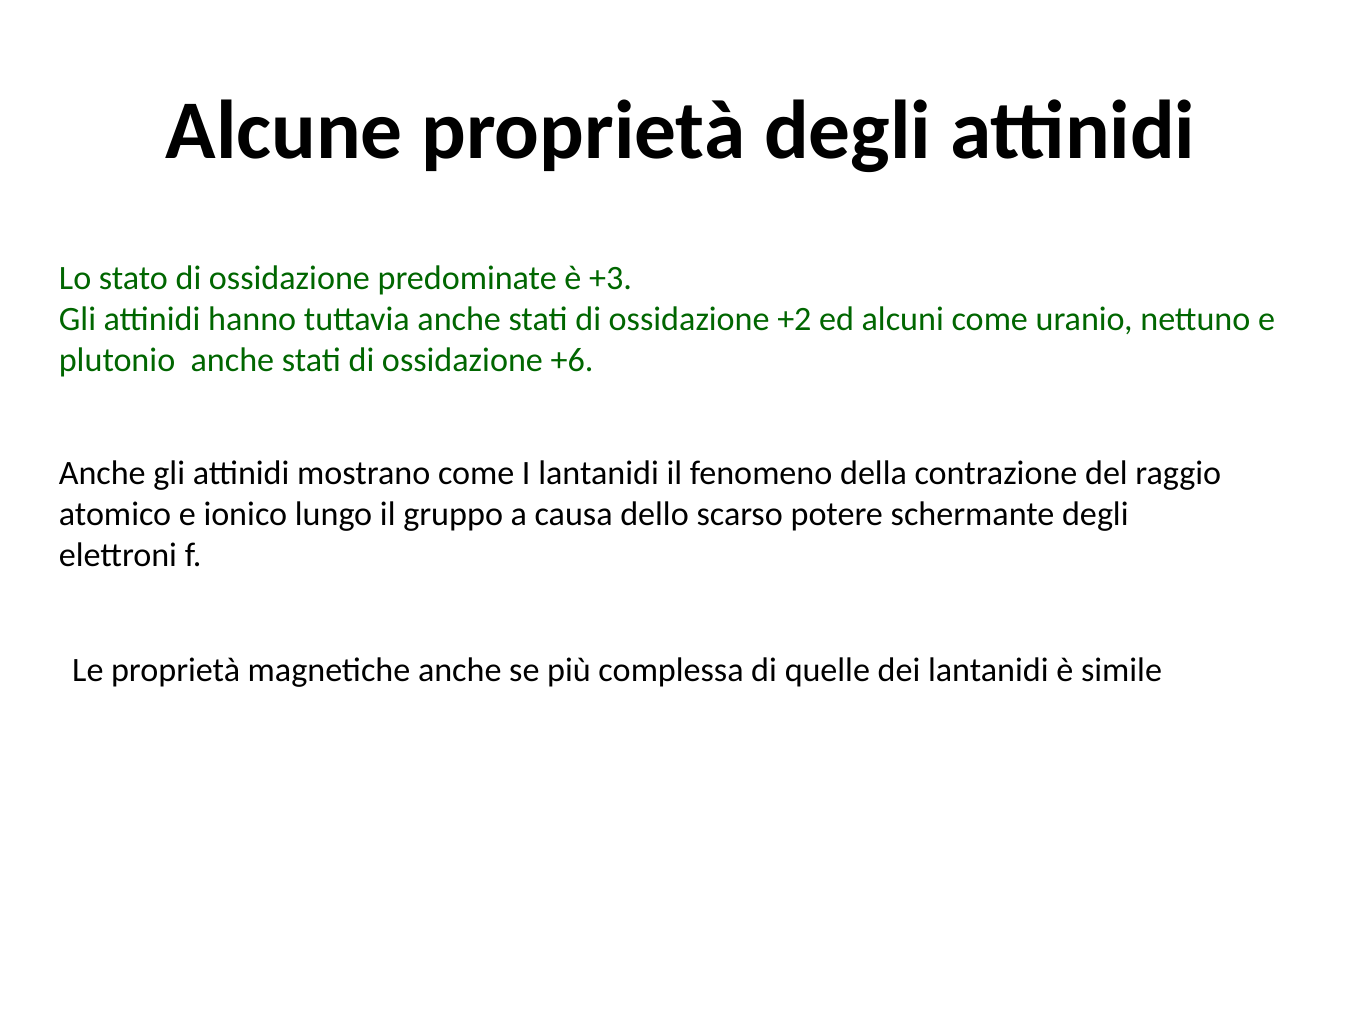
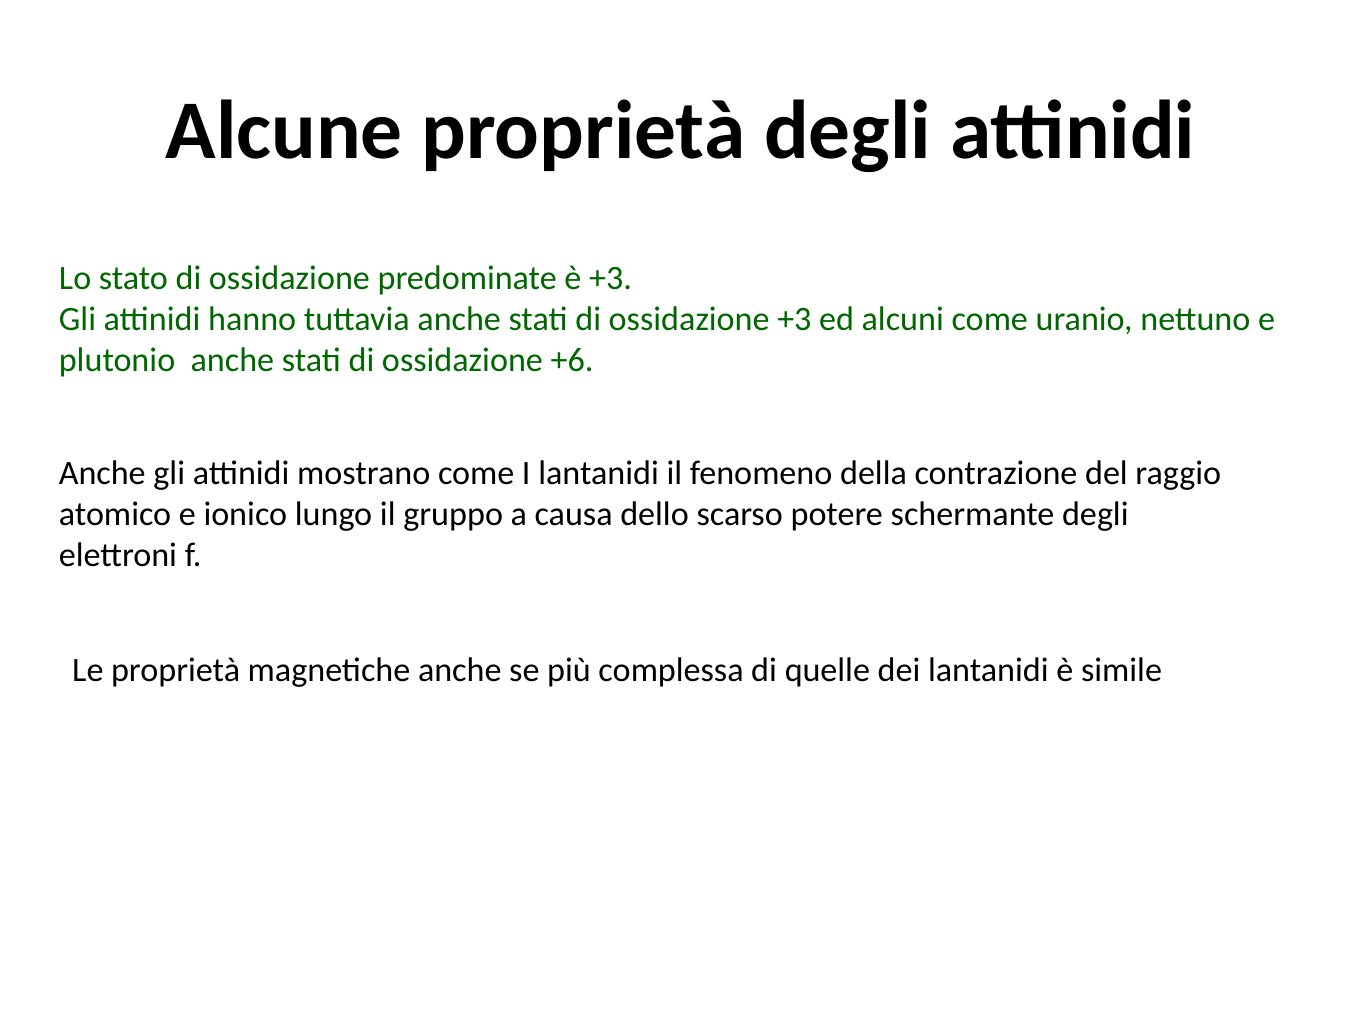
ossidazione +2: +2 -> +3 (794, 319)
